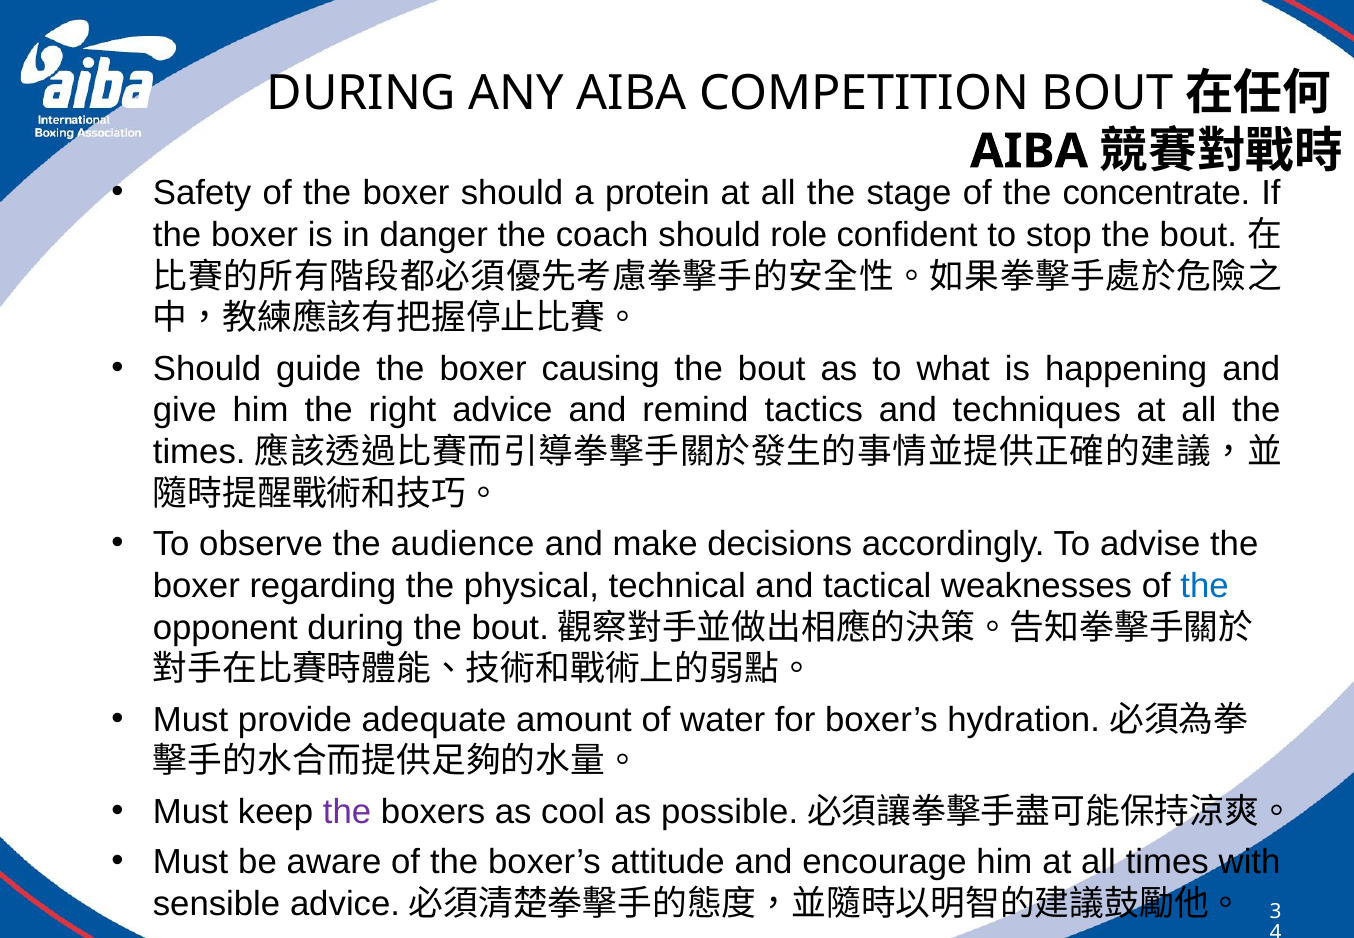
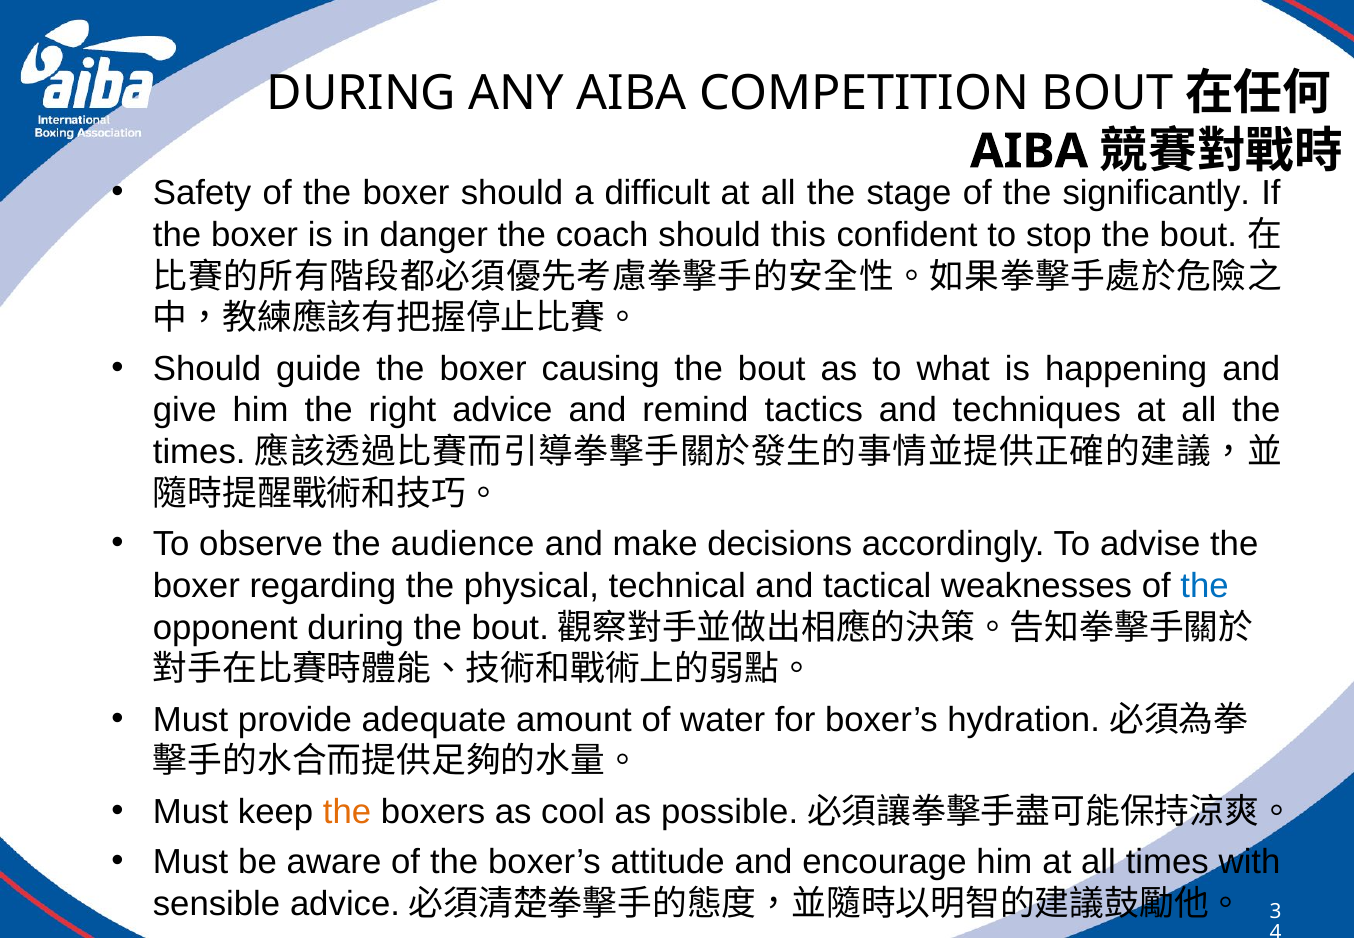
protein: protein -> difficult (657, 193)
concentrate: concentrate -> significantly (1156, 193)
role: role -> this (798, 235)
the colour: purple -> orange (347, 811)
